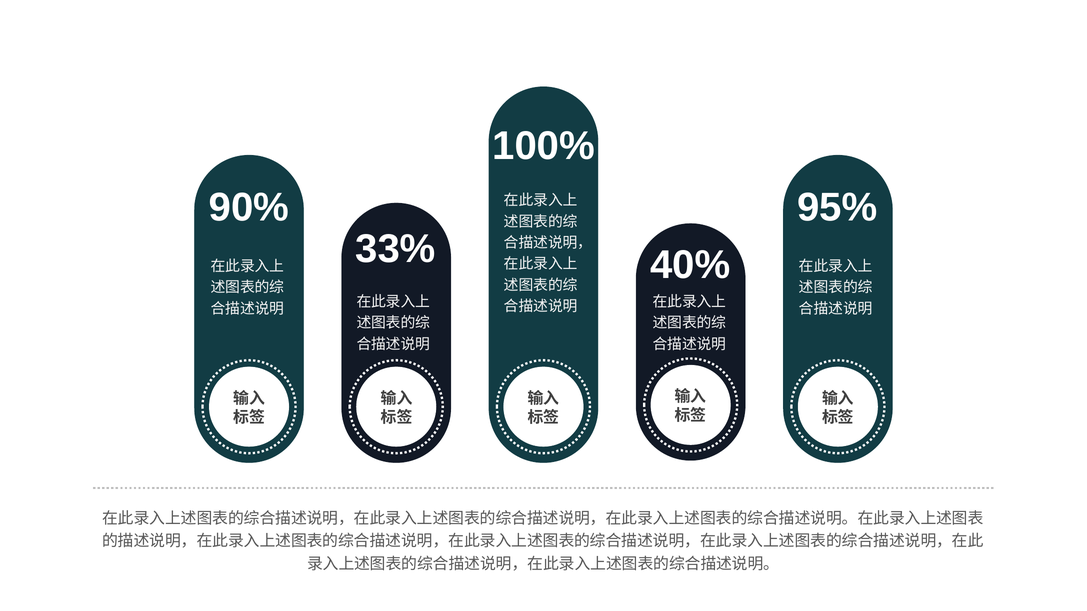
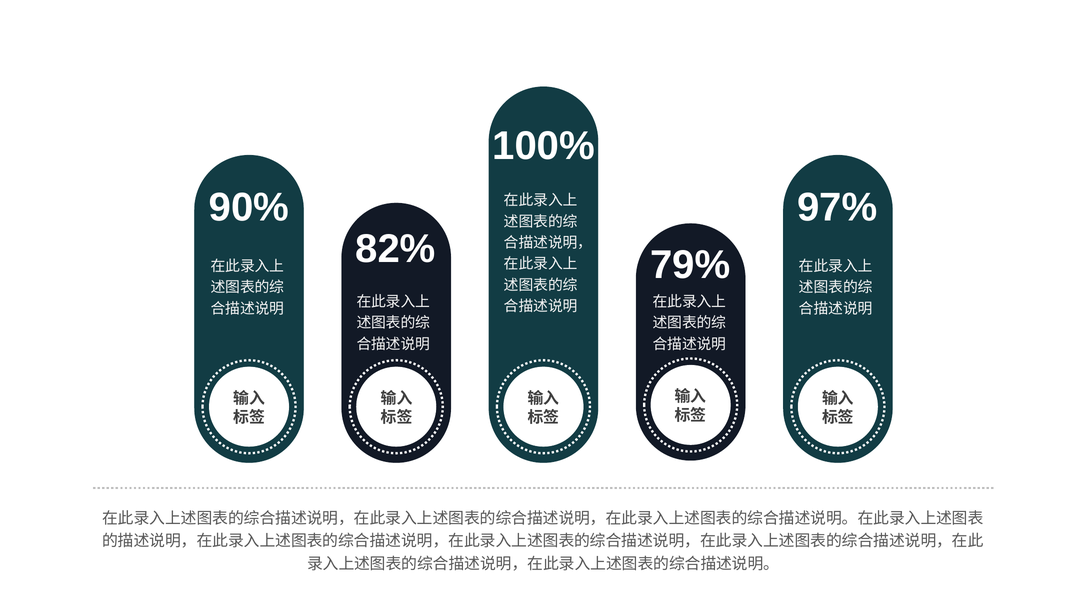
95%: 95% -> 97% (837, 208)
33%: 33% -> 82% (395, 249)
40%: 40% -> 79% (690, 265)
